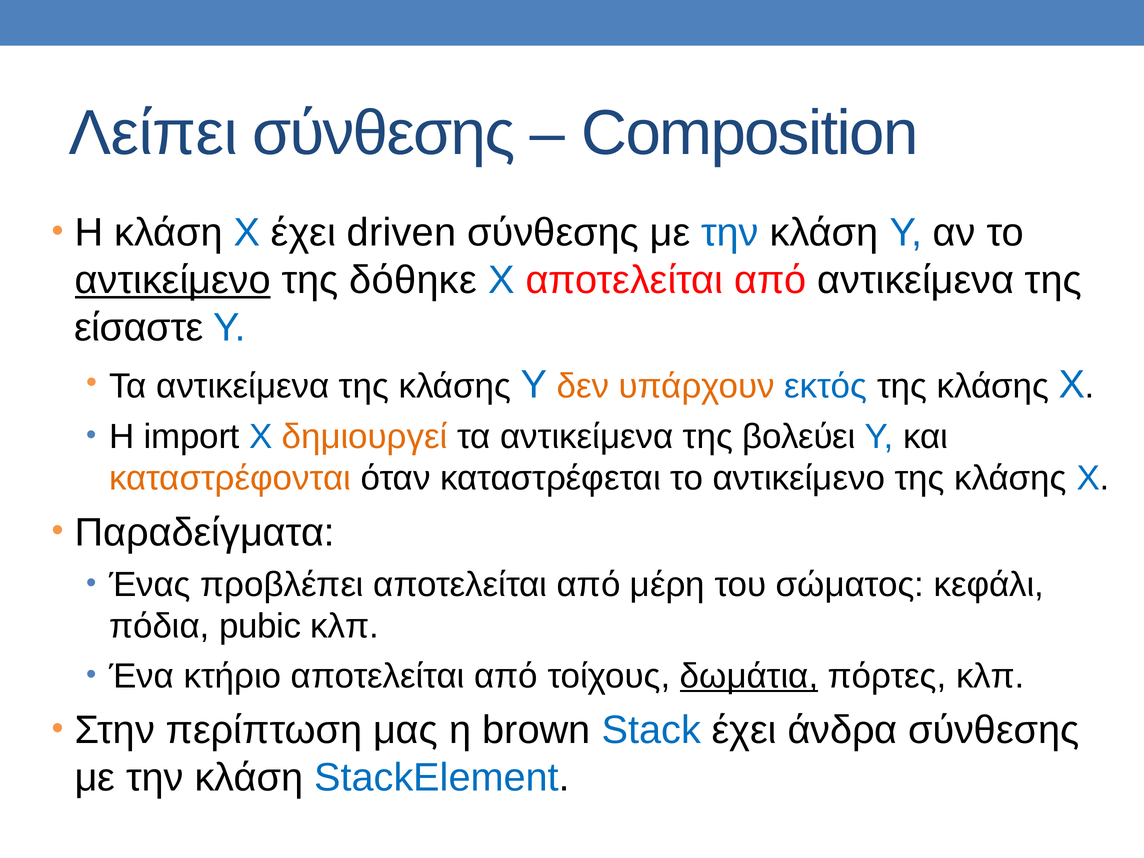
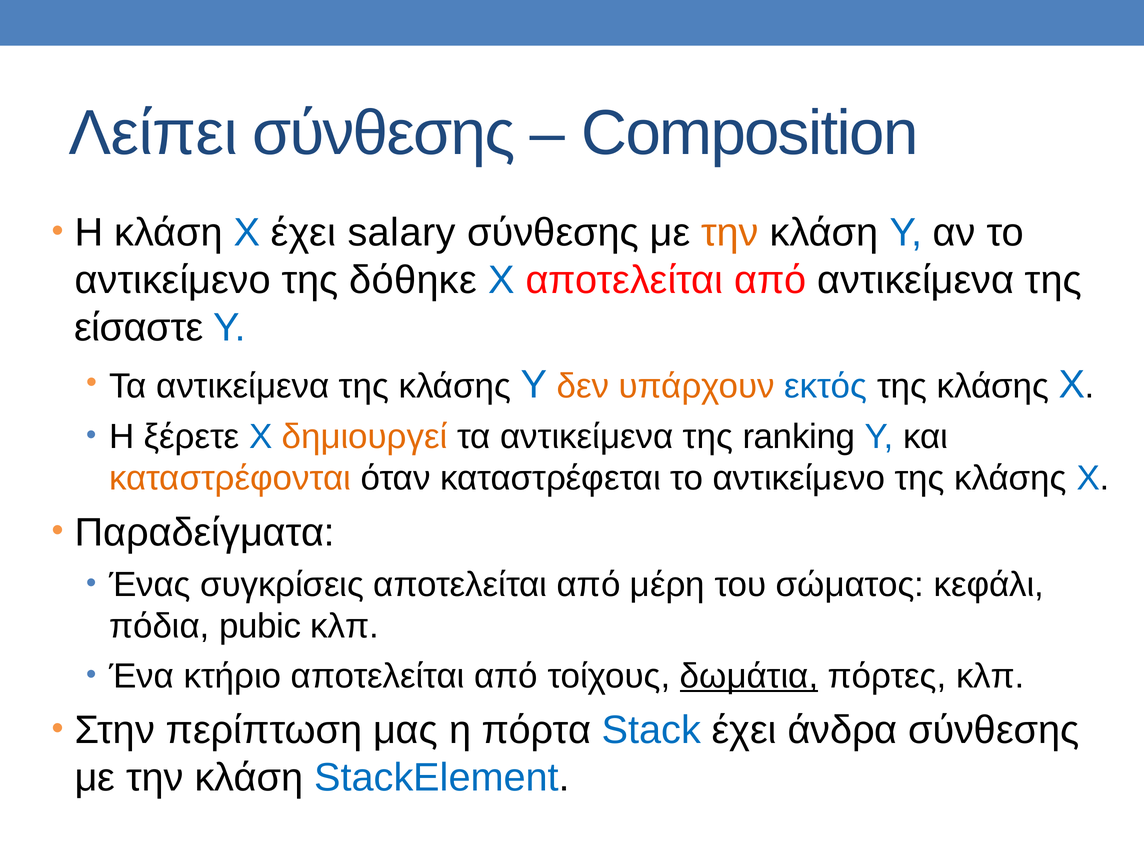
driven: driven -> salary (402, 233)
την colour: blue -> orange (730, 233)
αντικείμενο underline: present -> none (173, 280)
import: import -> ξέρετε (192, 436)
βολεύει: βολεύει -> ranking (799, 436)
προβλέπει: προβλέπει -> συγκρίσεις (282, 585)
brown: brown -> πόρτα (537, 730)
